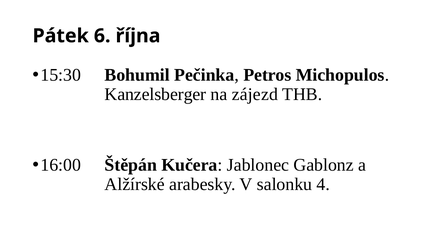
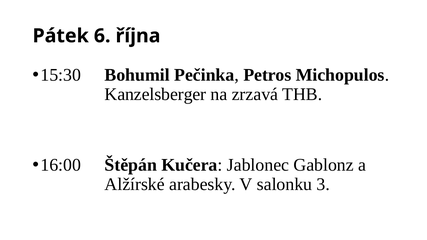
zájezd: zájezd -> zrzavá (255, 94)
4: 4 -> 3 (323, 184)
